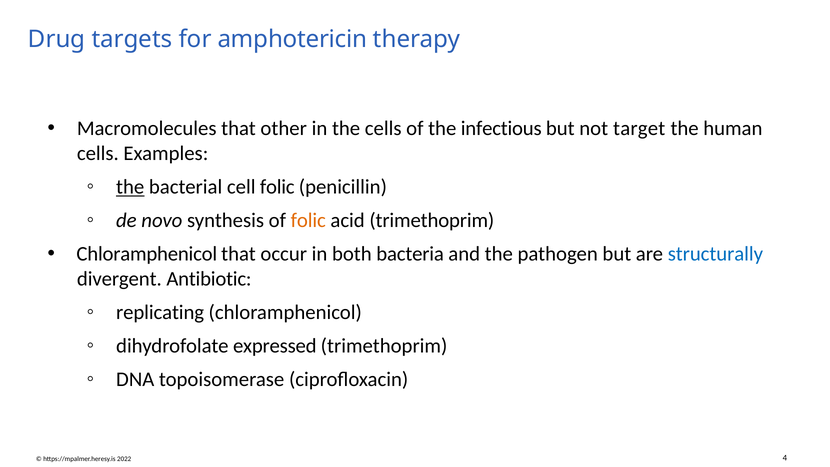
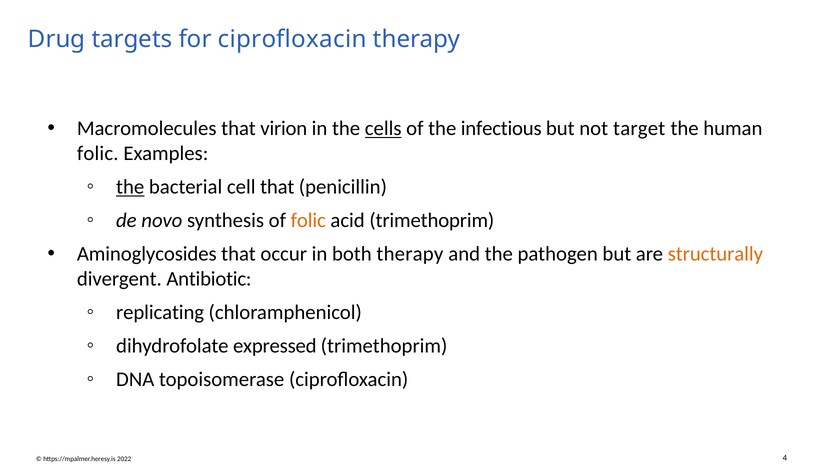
for amphotericin: amphotericin -> ciprofloxacin (292, 39)
other: other -> virion (284, 129)
cells underline: none -> present (383, 129)
cells: cells -> folic (98, 153)
cell folic: folic -> that (277, 187)
Chloramphenicol: Chloramphenicol -> Aminoglycosides (147, 254)
both bacteria: bacteria -> therapy (410, 254)
structurally colour: blue -> orange (715, 254)
